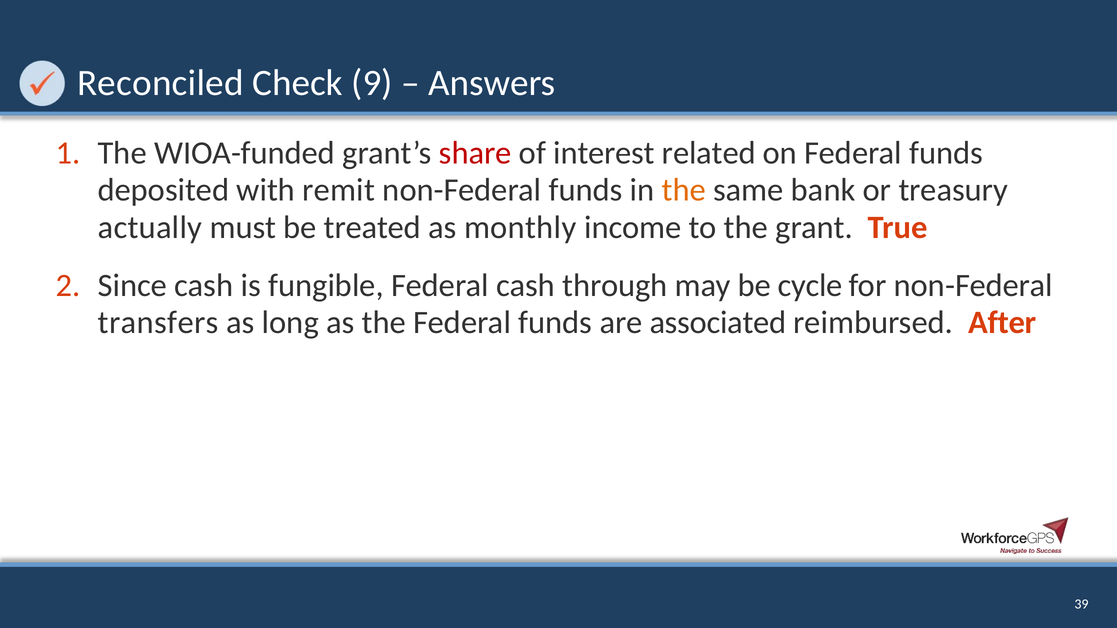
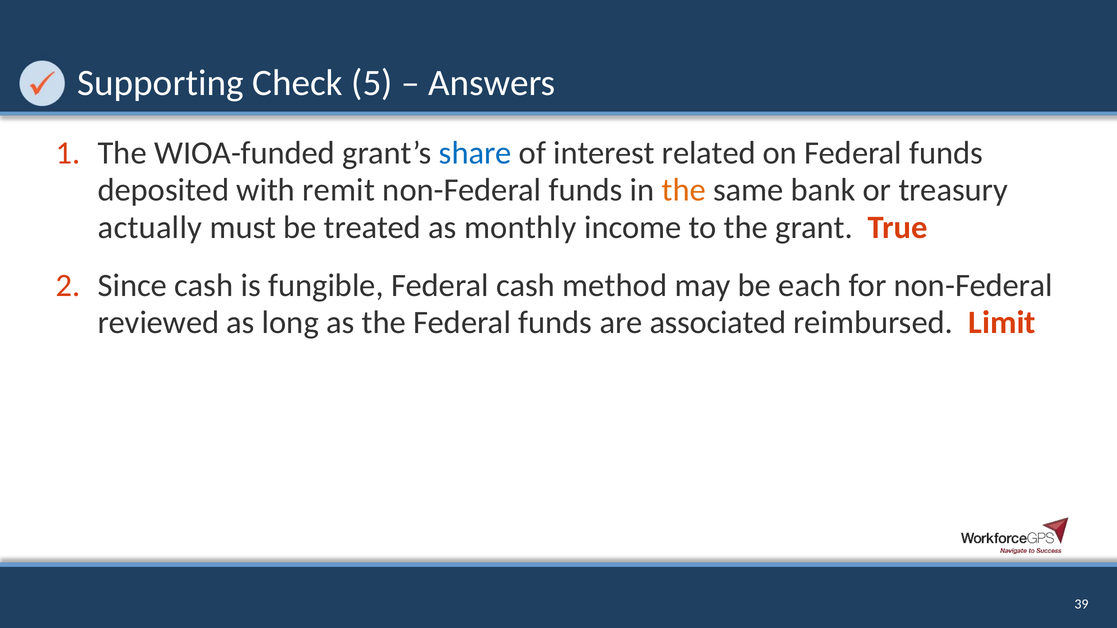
Reconciled: Reconciled -> Supporting (160, 83)
9: 9 -> 5 (372, 83)
share colour: red -> blue (475, 153)
through: through -> method (615, 285)
cycle: cycle -> each (810, 285)
transfers: transfers -> reviewed (158, 322)
After: After -> Limit (1002, 322)
